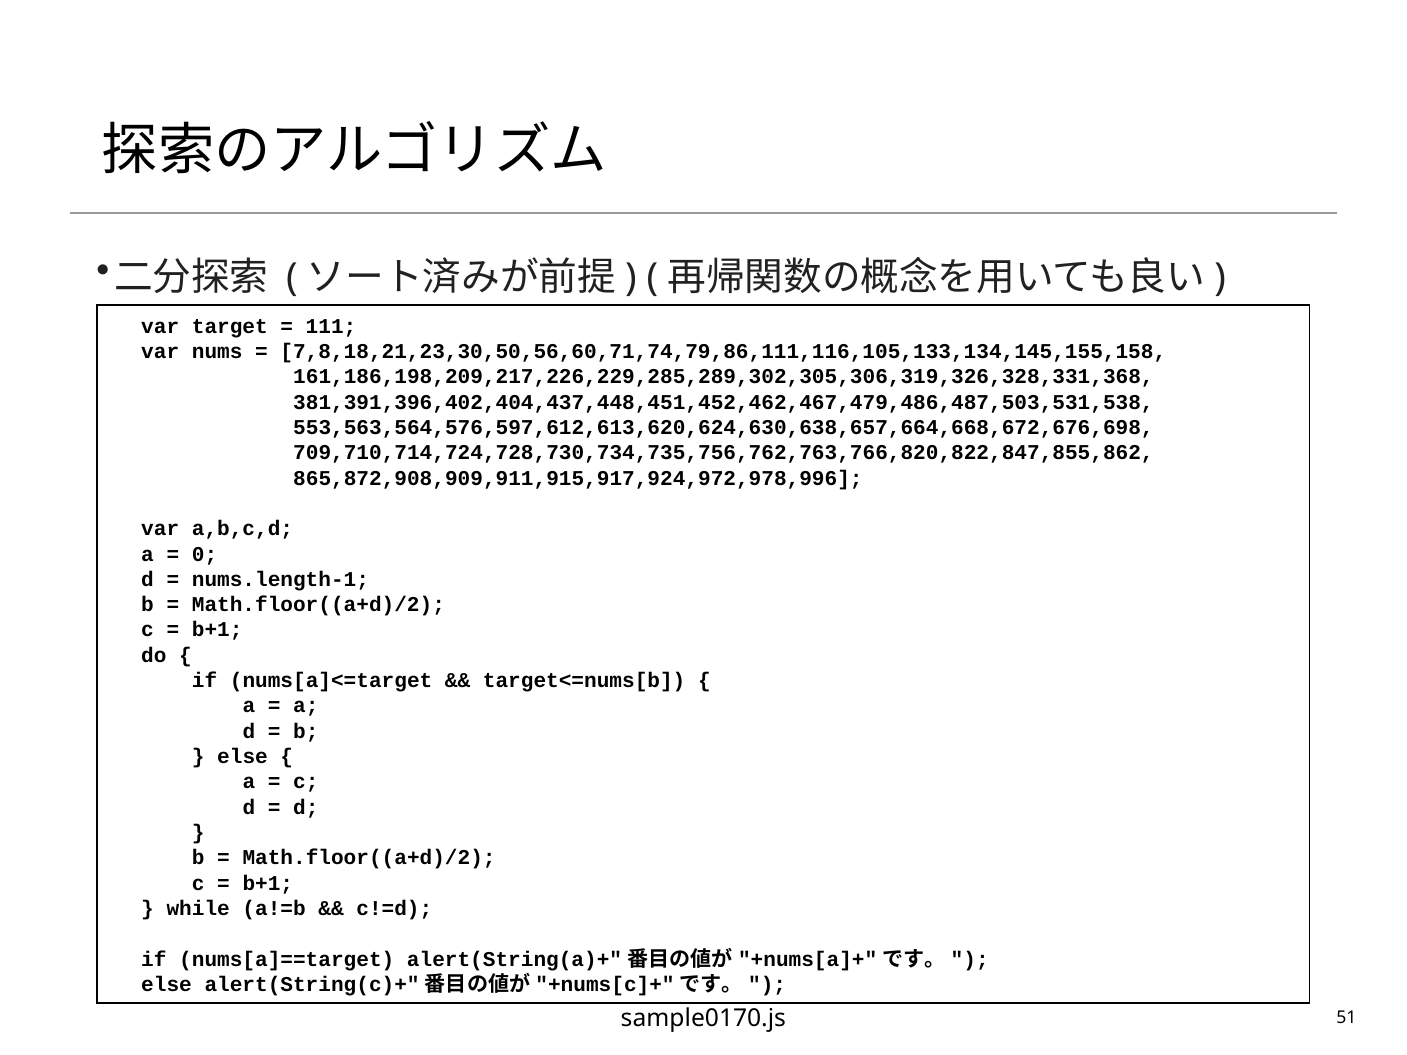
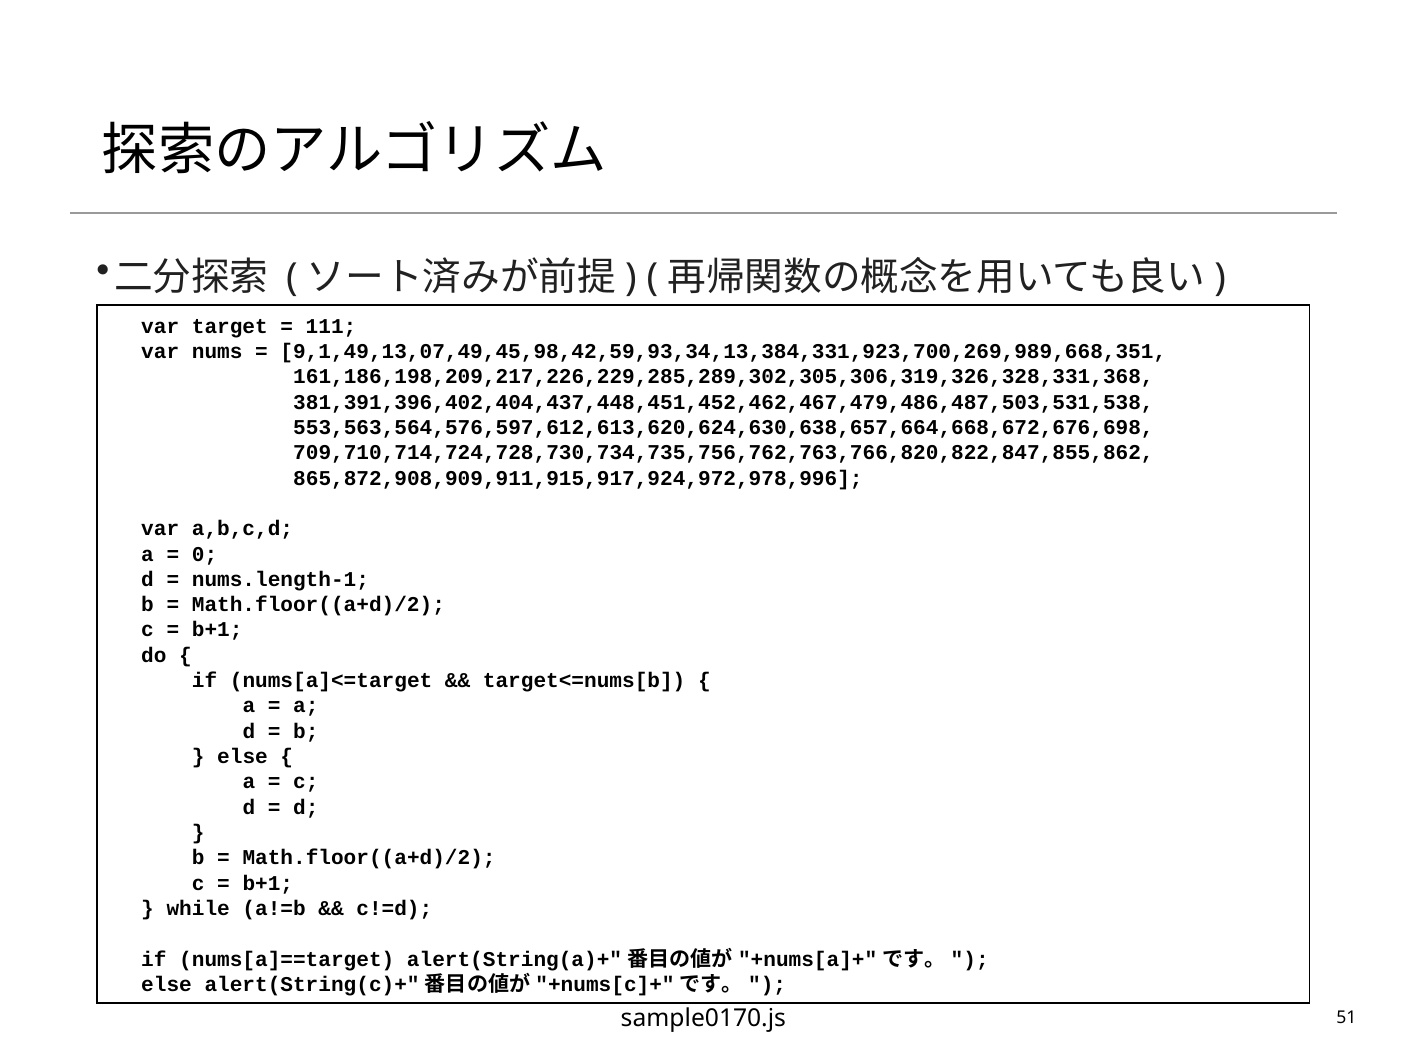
7,8,18,21,23,30,50,56,60,71,74,79,86,111,116,105,133,134,145,155,158: 7,8,18,21,23,30,50,56,60,71,74,79,86,111,116,105,133,134,145,155,158 -> 9,1,49,13,07,49,45,98,42,59,93,34,13,384,331,923,700,269,989,668,351 (723, 352)
